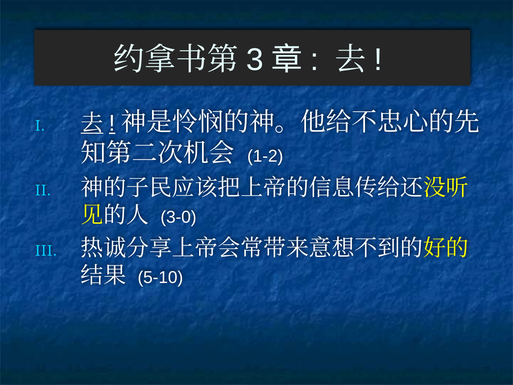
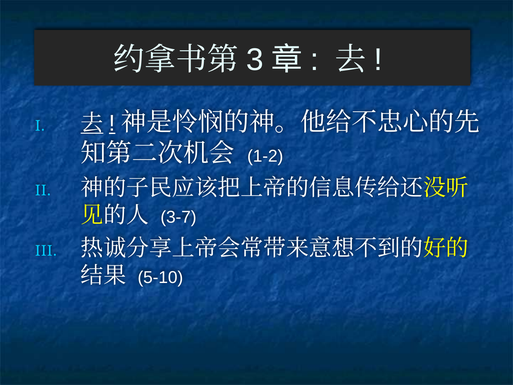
3-0: 3-0 -> 3-7 (178, 217)
